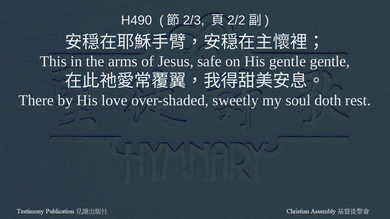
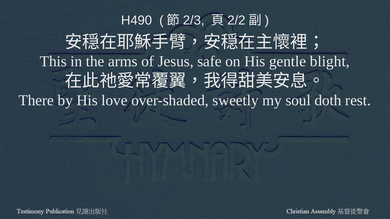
gentle gentle: gentle -> blight (330, 61)
